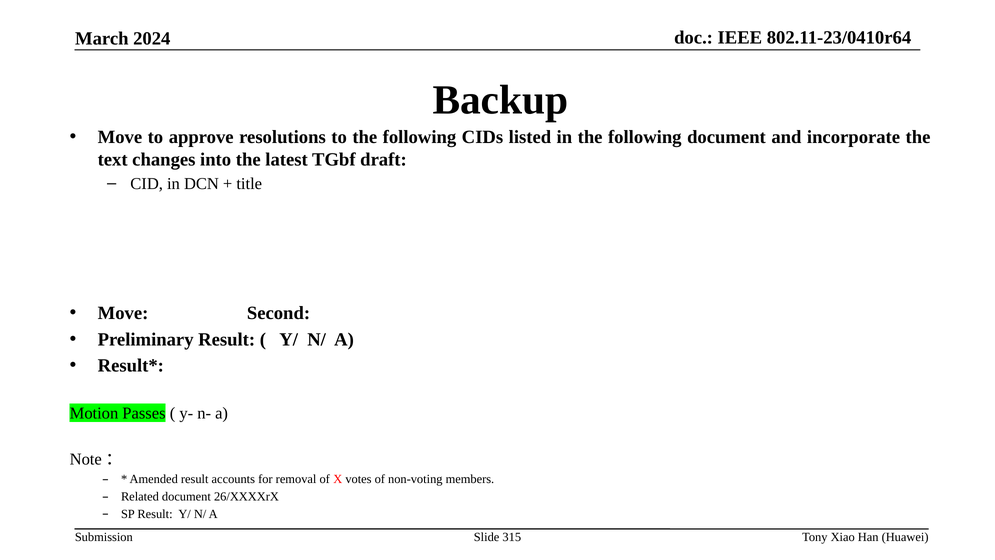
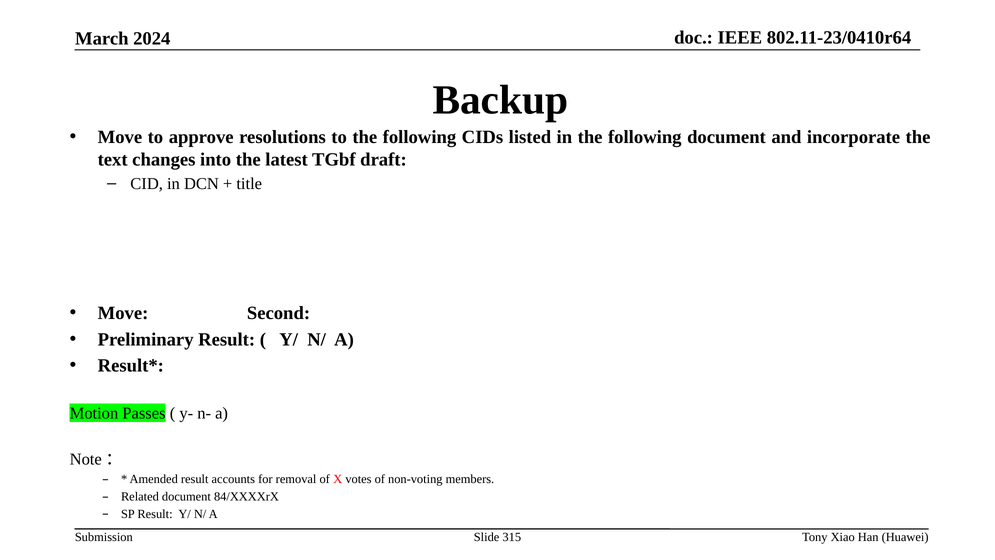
26/XXXXrX: 26/XXXXrX -> 84/XXXXrX (246, 496)
